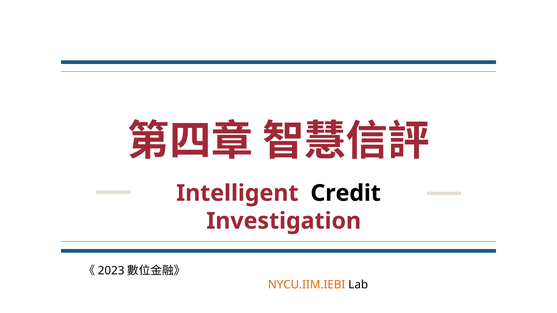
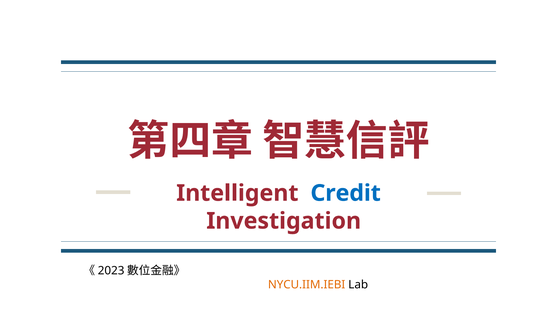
Credit colour: black -> blue (346, 193)
